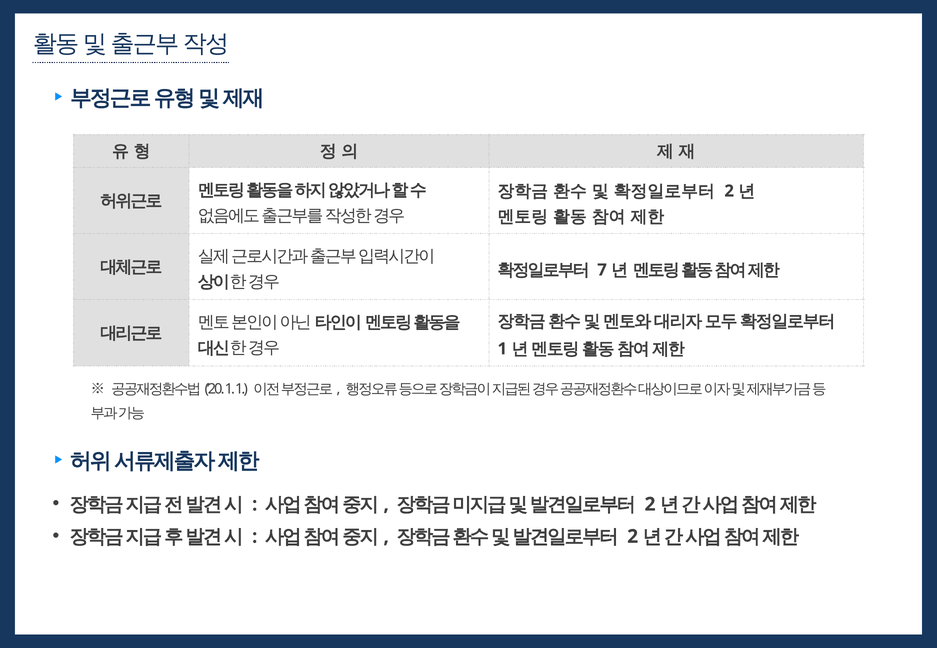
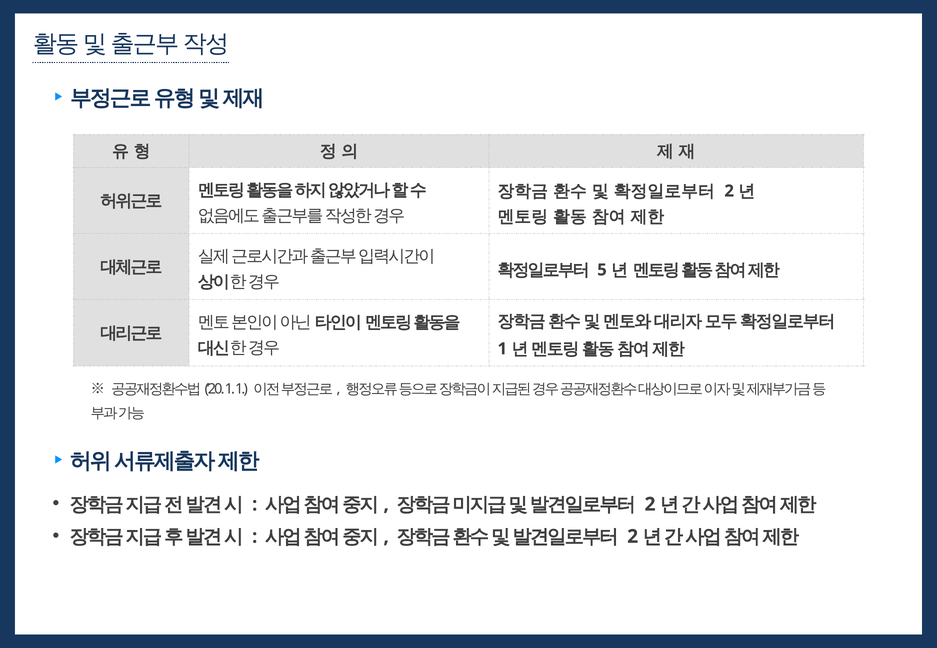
7: 7 -> 5 (602, 270)
